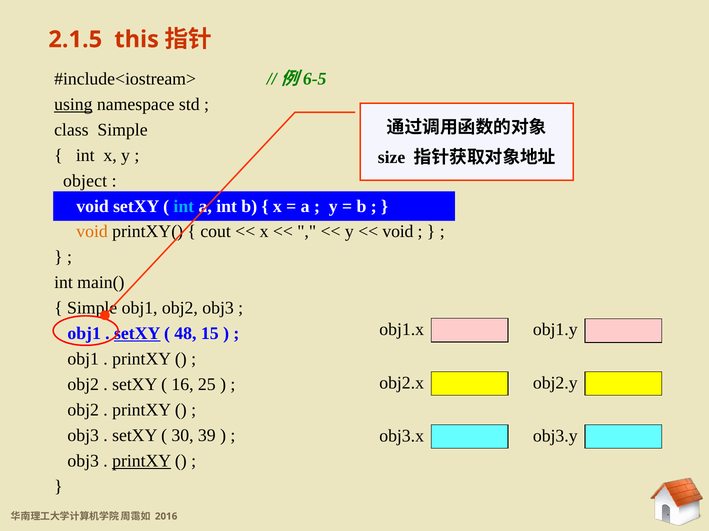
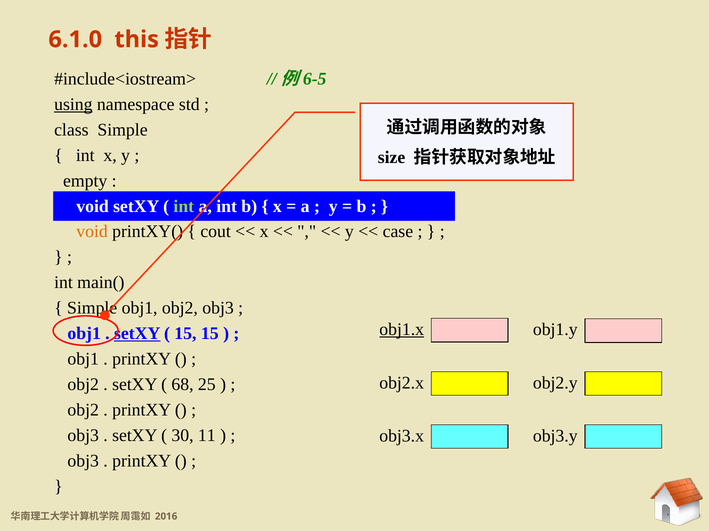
2.1.5: 2.1.5 -> 6.1.0 (75, 40)
object: object -> empty (85, 181)
int colour: light blue -> light green (184, 206)
void: void -> case (398, 232)
obj1.x underline: none -> present (402, 330)
48: 48 -> 15 (185, 334)
16: 16 -> 68 (183, 385)
39: 39 -> 11 (207, 436)
printXY underline: present -> none (142, 462)
